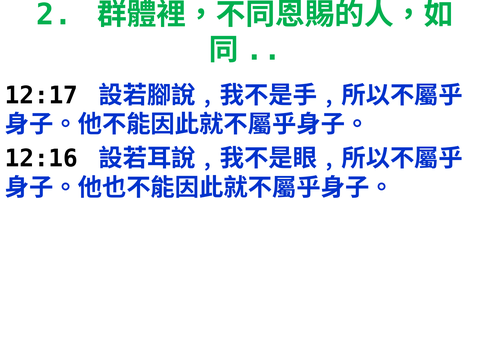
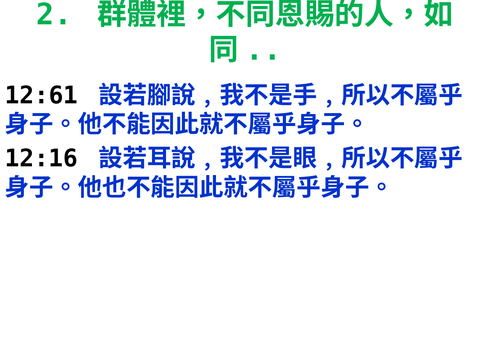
12:17: 12:17 -> 12:61 (41, 96)
